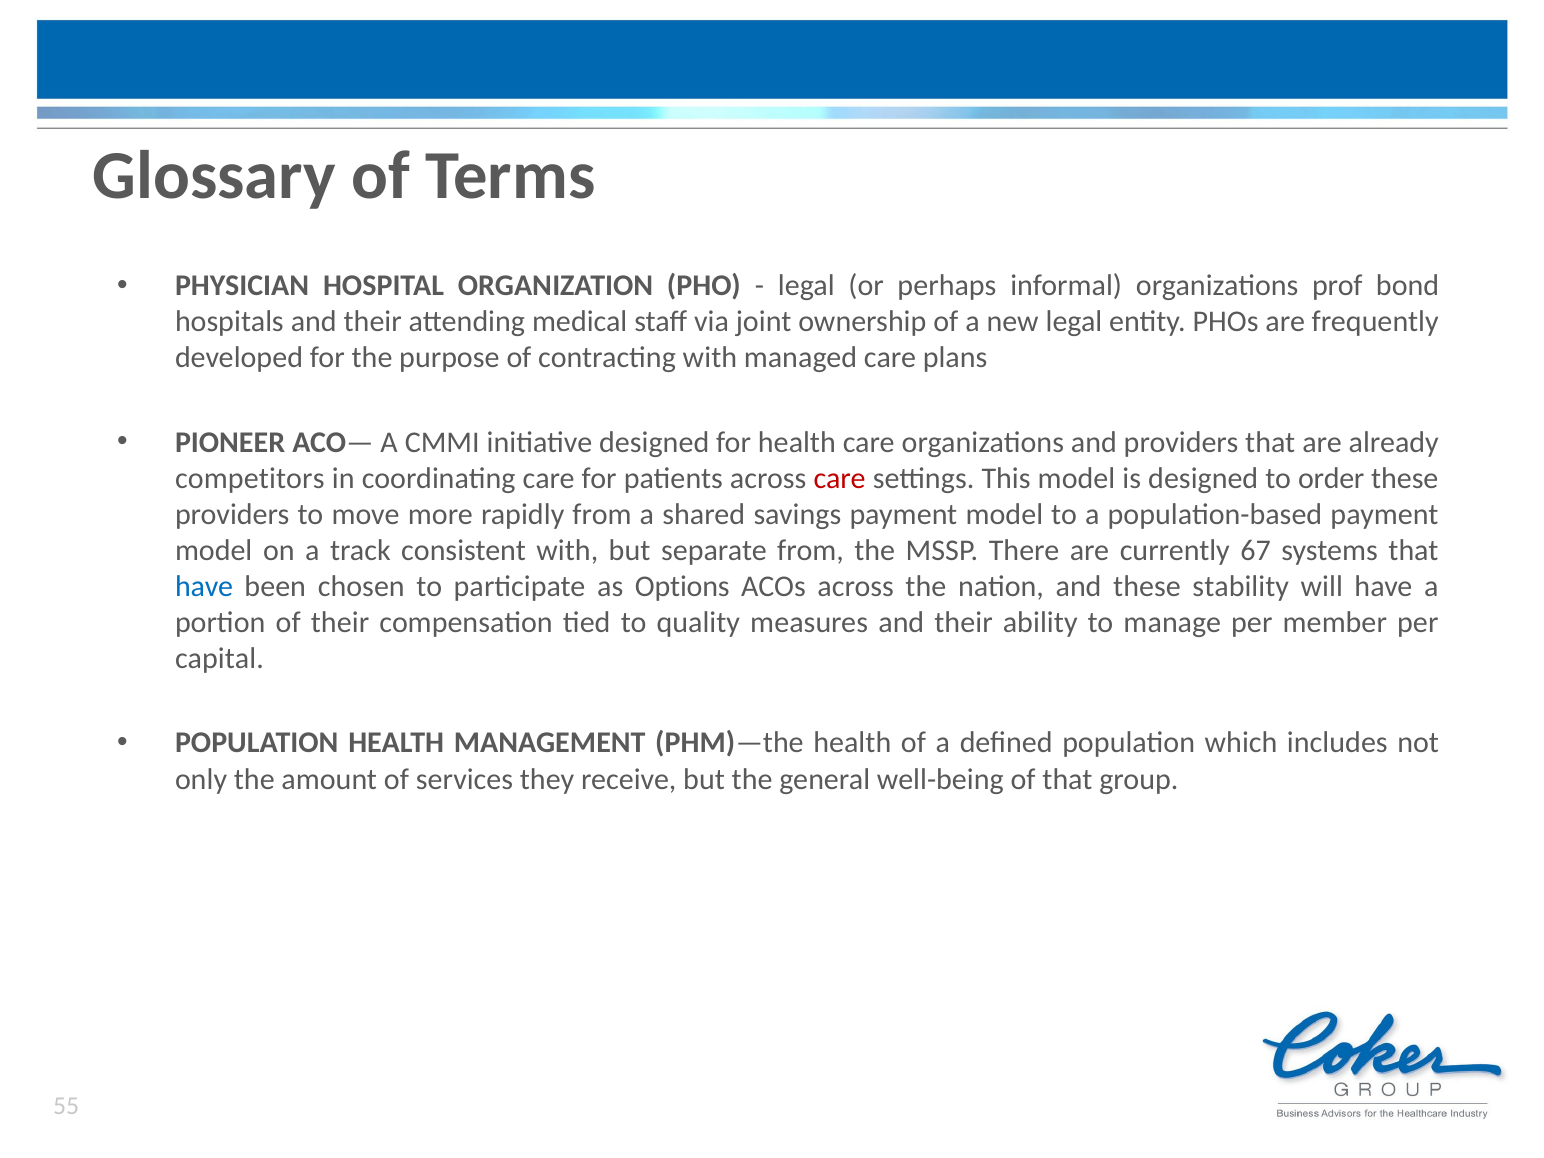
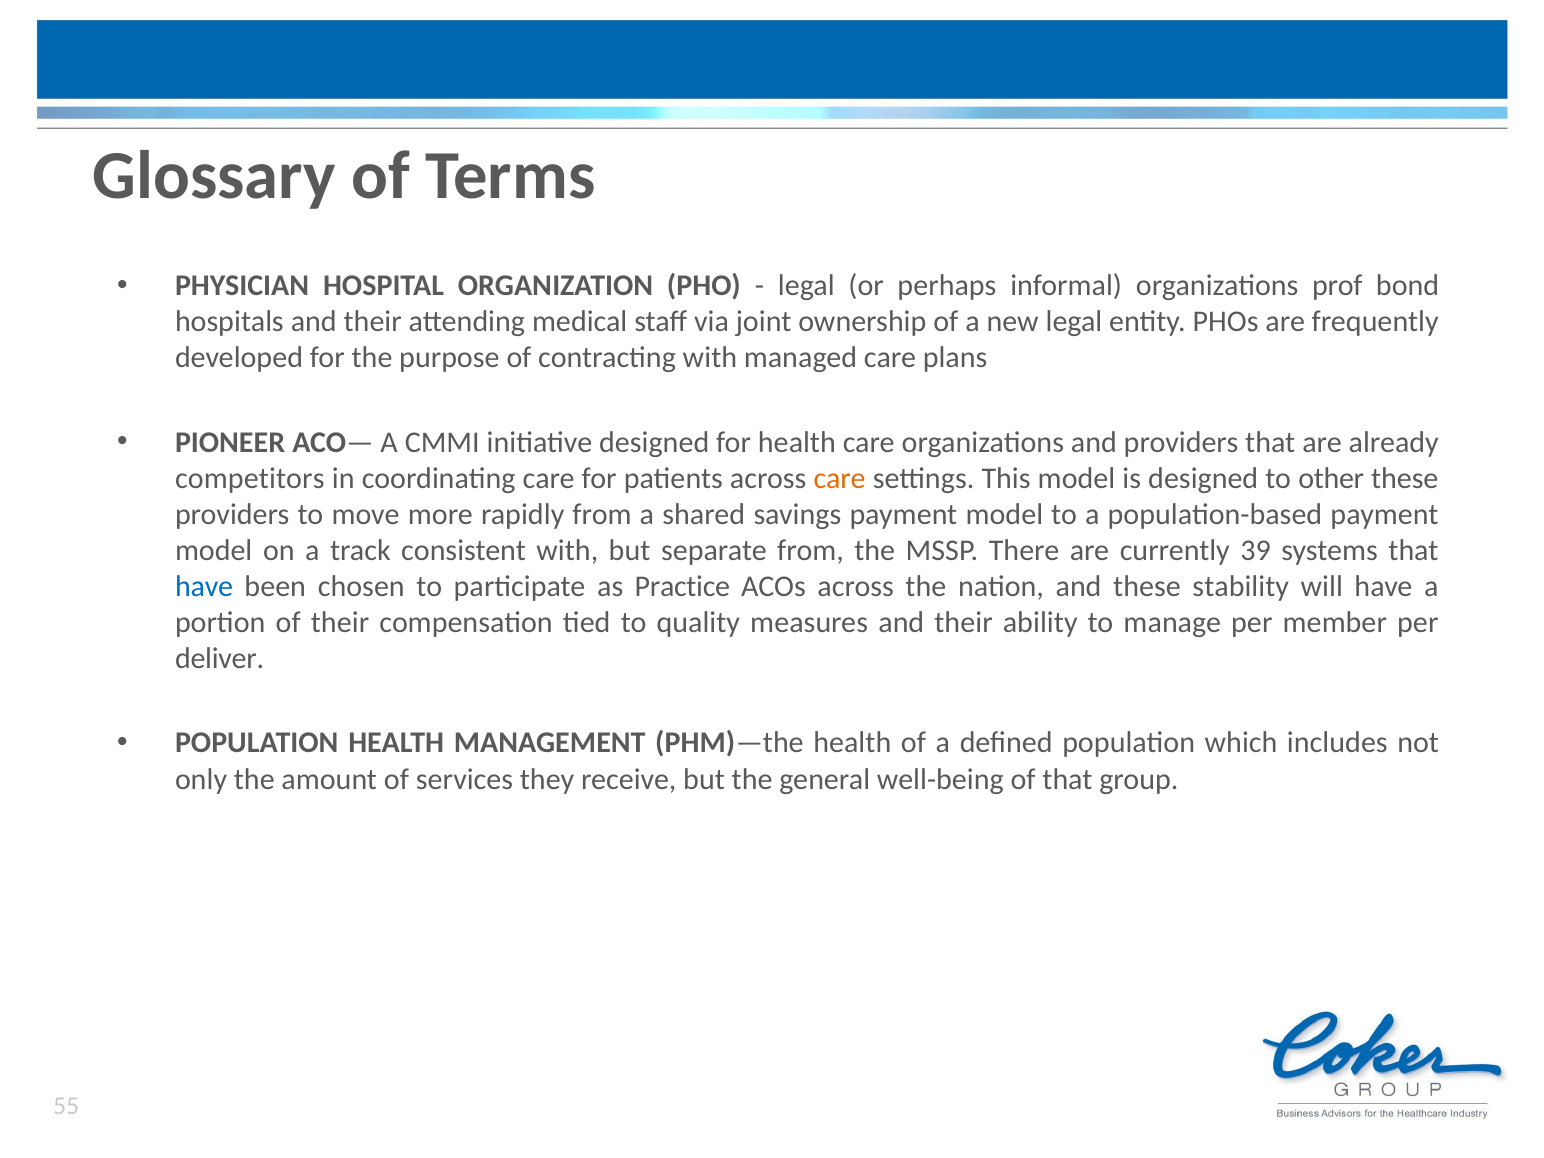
care colour: red -> orange (840, 478)
order: order -> other (1331, 478)
67: 67 -> 39 (1256, 550)
Options: Options -> Practice (682, 587)
capital: capital -> deliver (220, 659)
